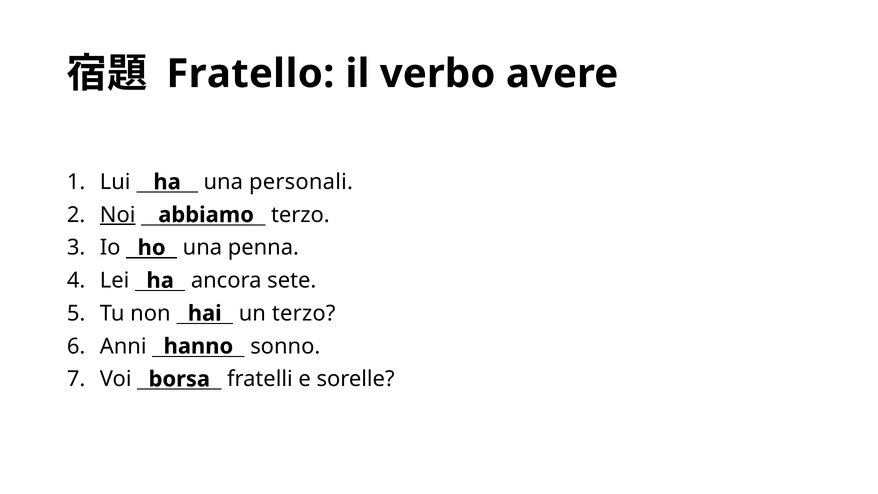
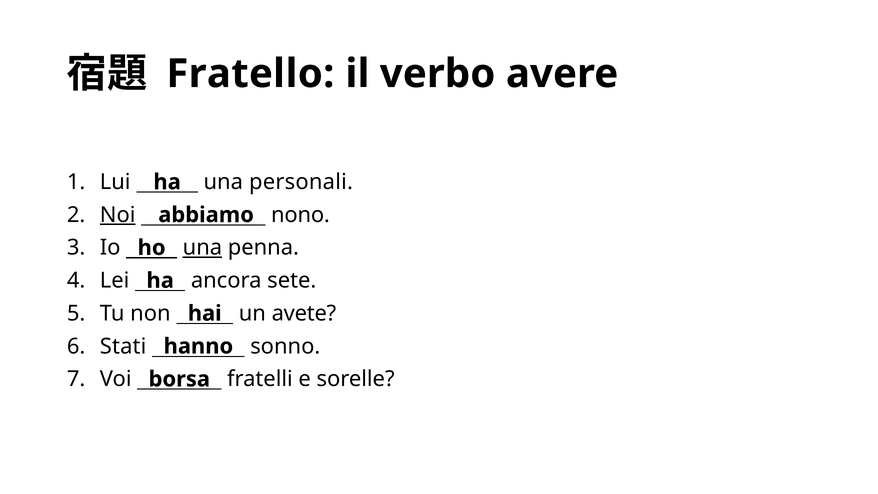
abbiamo terzo: terzo -> nono (300, 215)
una underline: none -> present (202, 248)
un terzo: terzo -> avete (304, 313)
Anni: Anni -> Stati (123, 346)
